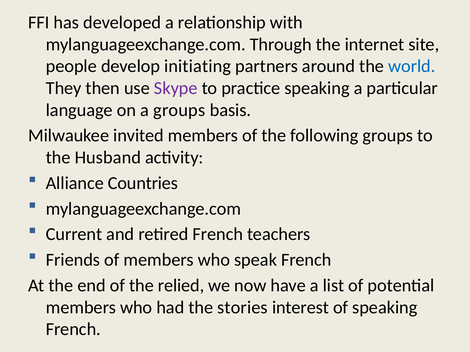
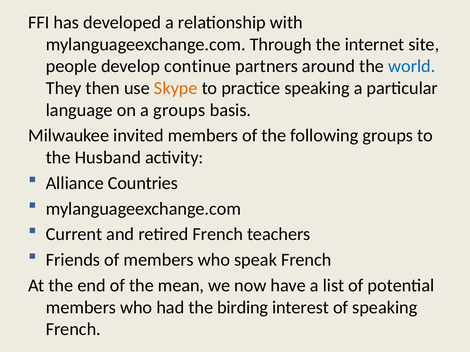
initiating: initiating -> continue (198, 66)
Skype colour: purple -> orange (176, 88)
relied: relied -> mean (181, 286)
stories: stories -> birding (243, 308)
